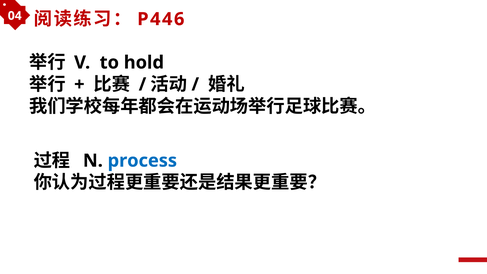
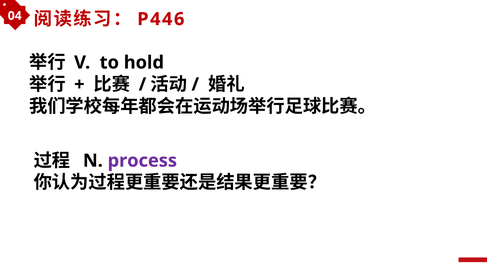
process colour: blue -> purple (142, 161)
